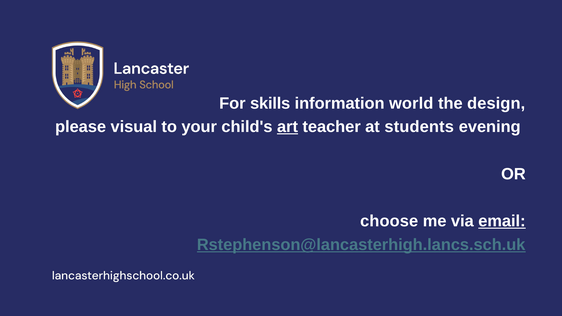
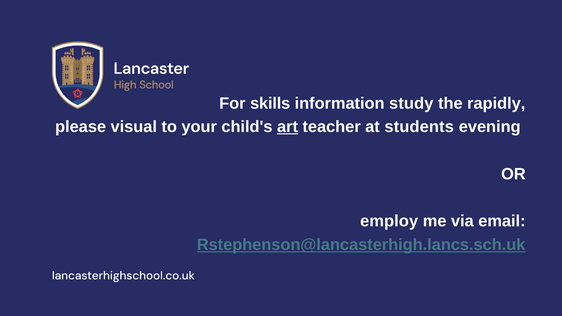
world: world -> study (411, 103)
design: design -> rapidly (496, 103)
choose: choose -> employ (389, 221)
email underline: present -> none (502, 221)
